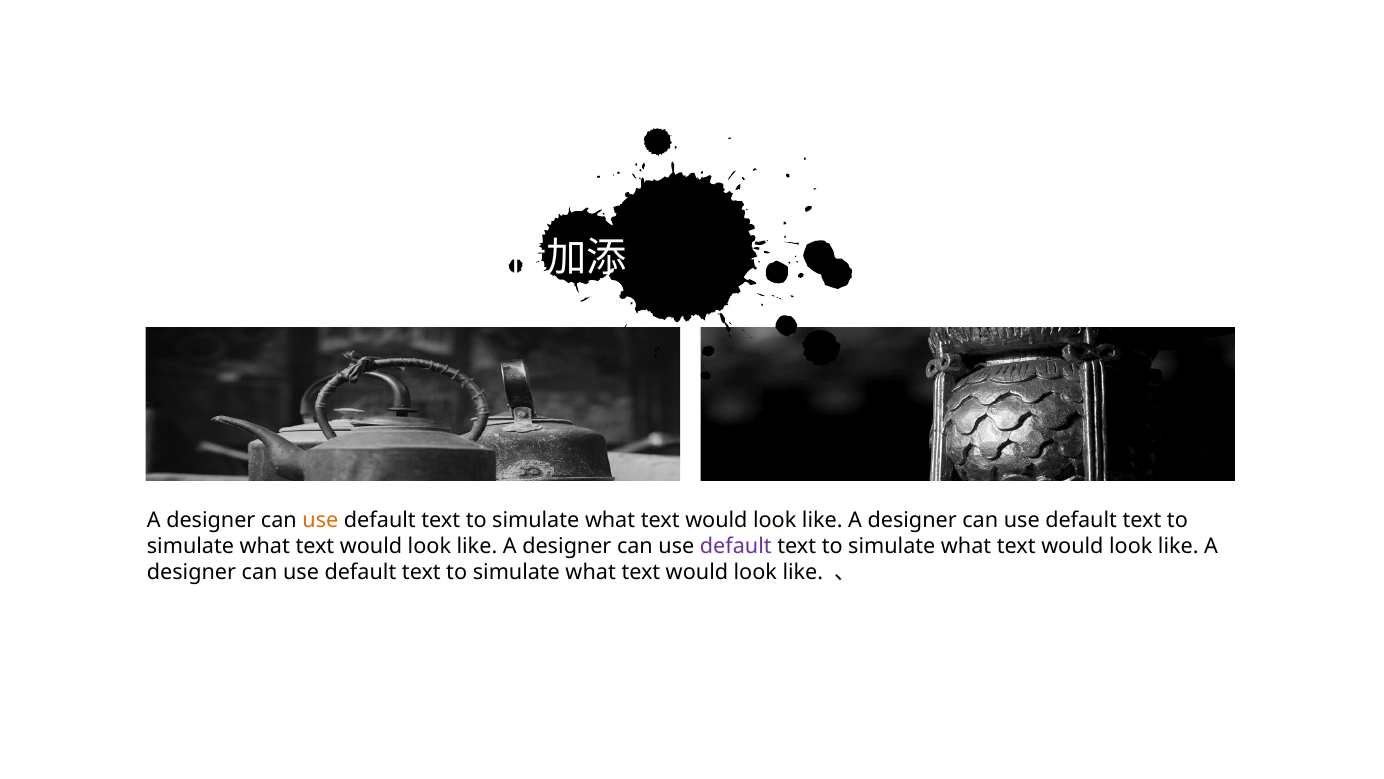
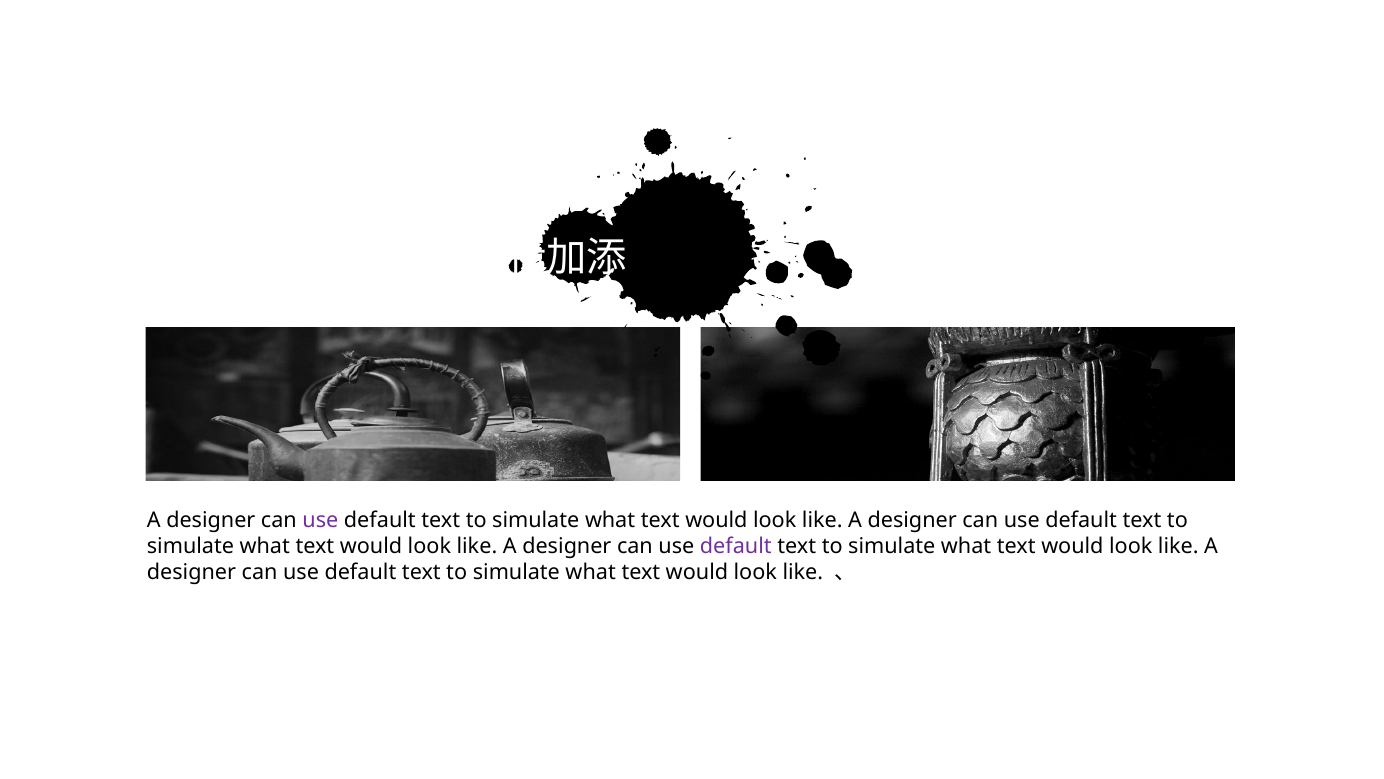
use colour: orange -> purple (320, 520)
